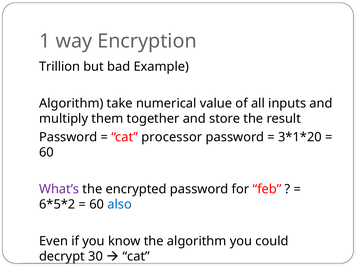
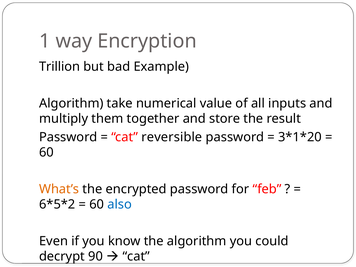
processor: processor -> reversible (172, 137)
What’s colour: purple -> orange (59, 189)
30: 30 -> 90 (96, 256)
